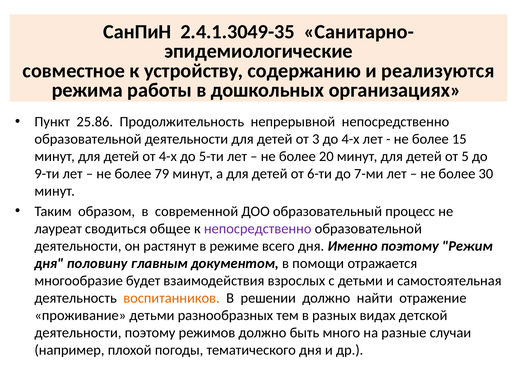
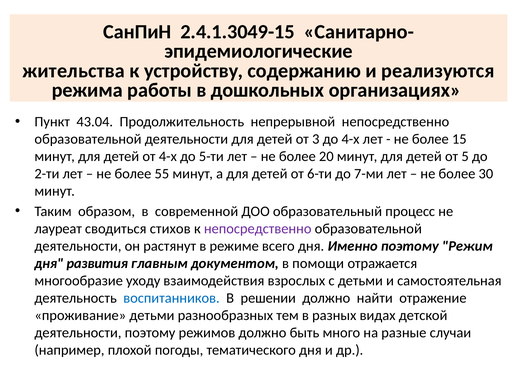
2.4.1.3049-35: 2.4.1.3049-35 -> 2.4.1.3049-15 (238, 32)
совместное: совместное -> жительства (74, 71)
25.86: 25.86 -> 43.04 (95, 121)
9-ти: 9-ти -> 2-ти (47, 173)
79: 79 -> 55 (162, 173)
общее: общее -> стихов (170, 228)
половину: половину -> развития (97, 263)
будет: будет -> уходу (143, 280)
воспитанников colour: orange -> blue (172, 297)
